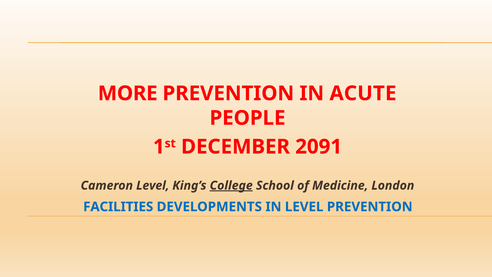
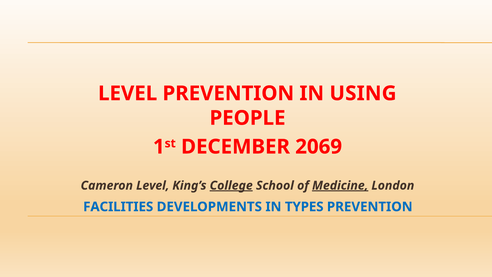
MORE: MORE -> LEVEL (128, 93)
ACUTE: ACUTE -> USING (363, 93)
2091: 2091 -> 2069 (319, 147)
Medicine underline: none -> present (340, 185)
IN LEVEL: LEVEL -> TYPES (304, 207)
